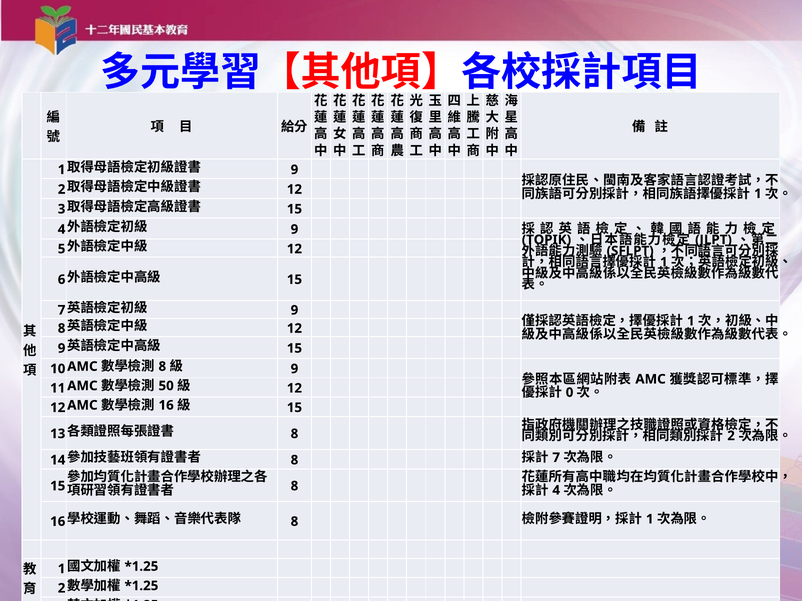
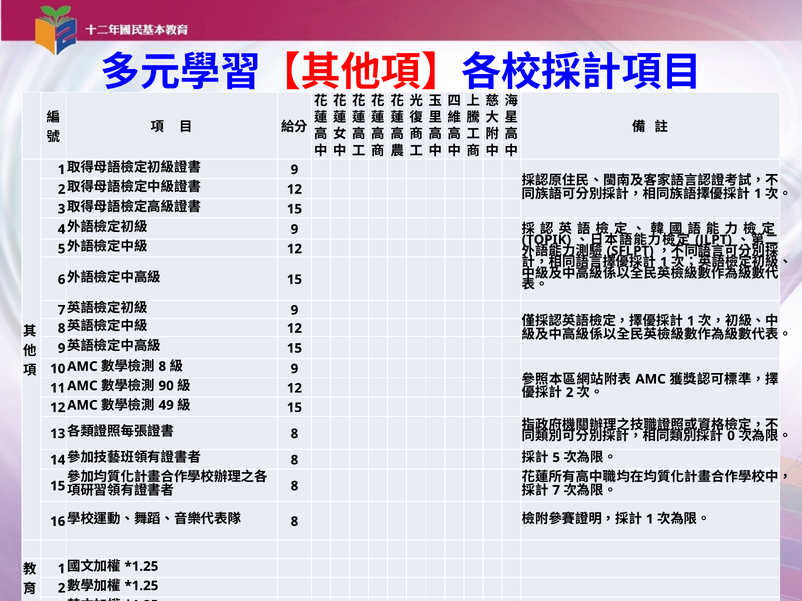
50: 50 -> 90 (166, 386)
0: 0 -> 2 (570, 393)
16: 16 -> 49 (166, 406)
2: 2 -> 0 (731, 436)
7: 7 -> 5 (556, 458)
4: 4 -> 7 (556, 491)
